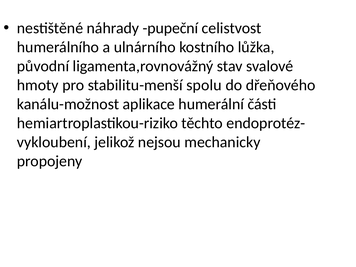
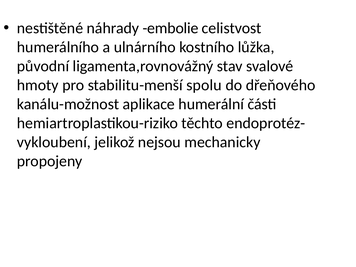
pupeční: pupeční -> embolie (171, 28)
